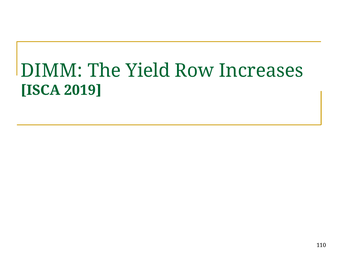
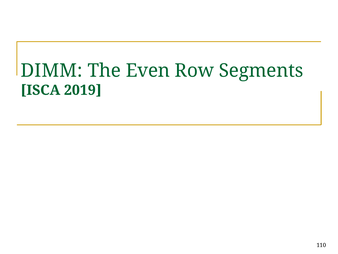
Yield: Yield -> Even (148, 71)
Increases: Increases -> Segments (261, 71)
